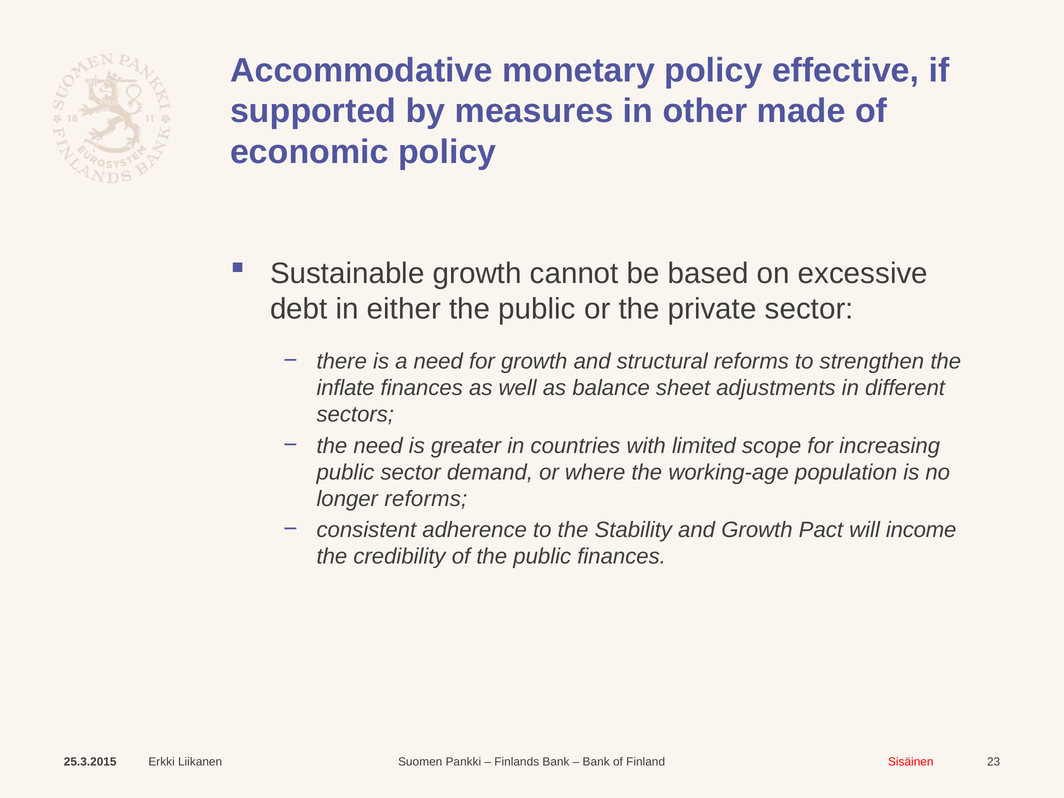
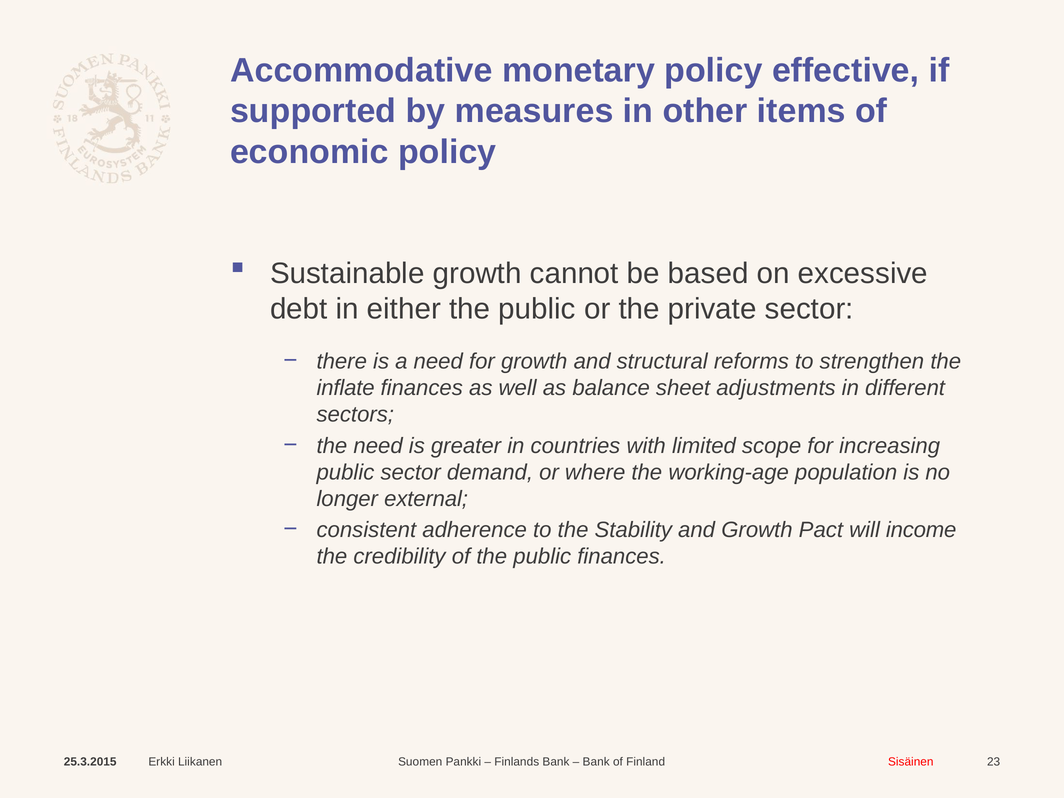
made: made -> items (801, 111)
longer reforms: reforms -> external (426, 499)
